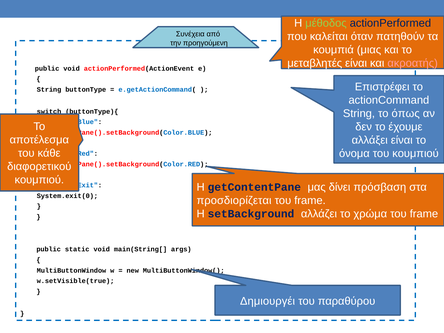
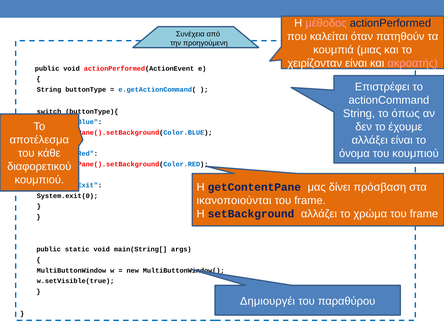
μέθοδος colour: light green -> pink (326, 23)
μεταβλητές: μεταβλητές -> χειρίζονταν (315, 63)
προσδιορίζεται: προσδιορίζεται -> ικανοποιούνται (234, 200)
